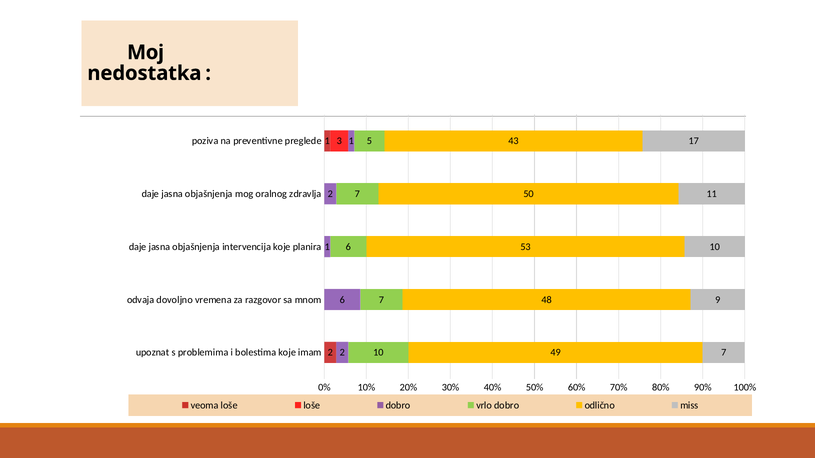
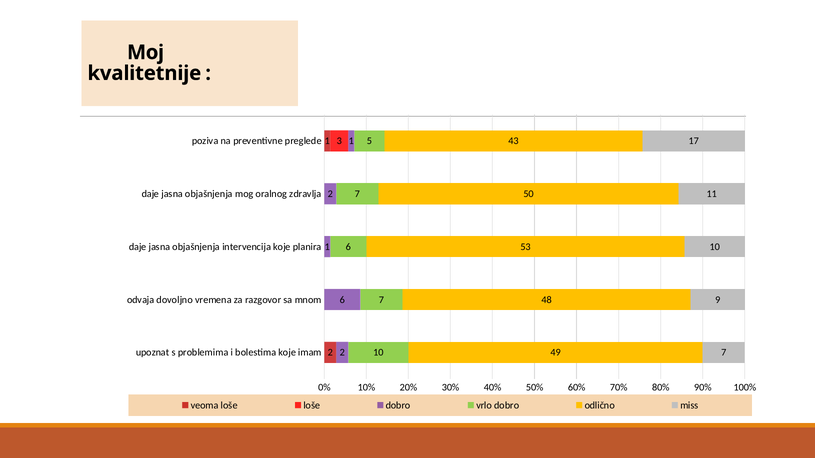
nedostatka: nedostatka -> kvalitetnije (144, 73)
